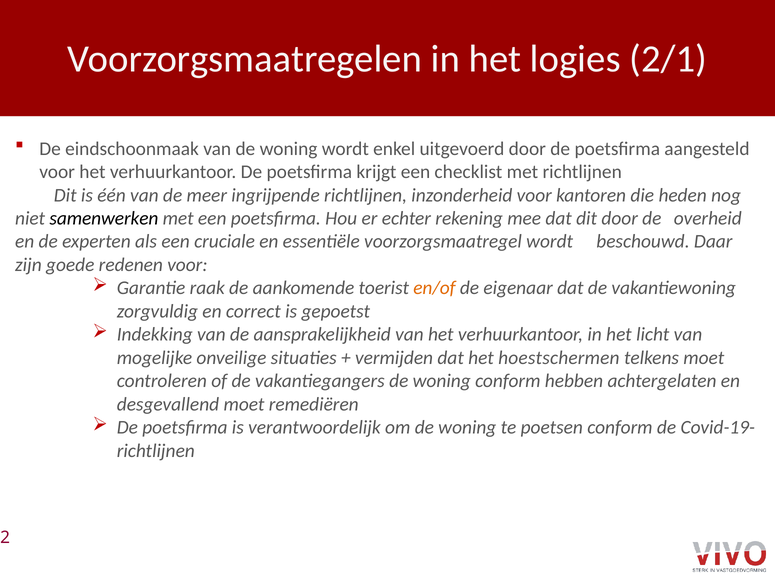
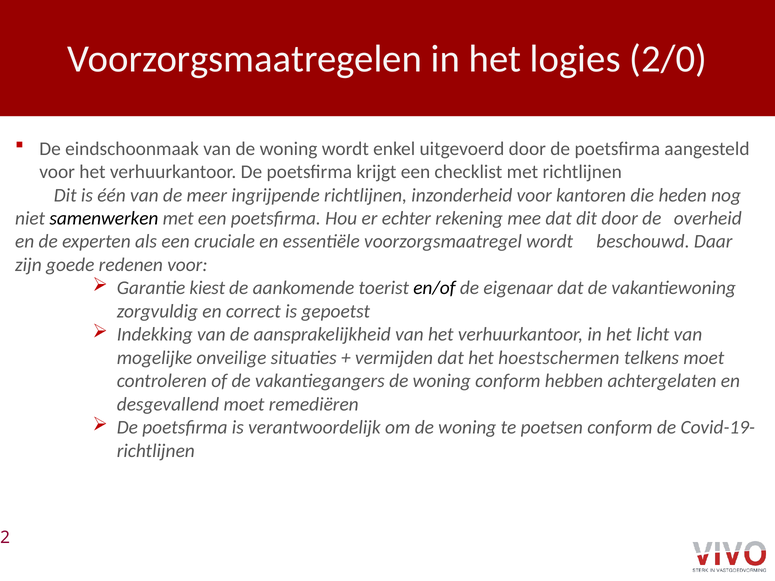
2/1: 2/1 -> 2/0 (668, 59)
raak: raak -> kiest (207, 288)
en/of colour: orange -> black (434, 288)
